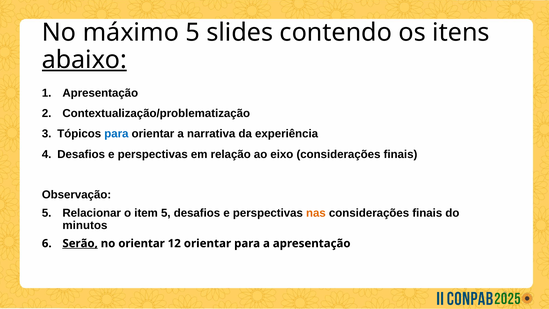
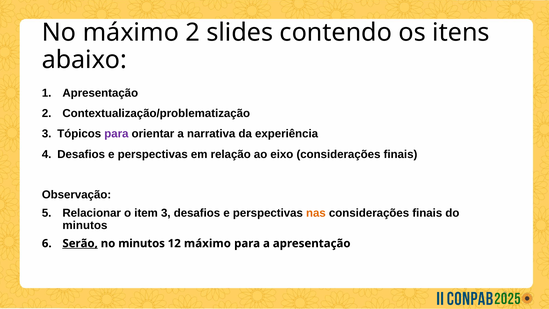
máximo 5: 5 -> 2 (193, 33)
abaixo underline: present -> none (84, 60)
para colour: blue -> purple (116, 134)
item 5: 5 -> 3 (166, 213)
no orientar: orientar -> minutos (142, 243)
12 orientar: orientar -> máximo (207, 243)
